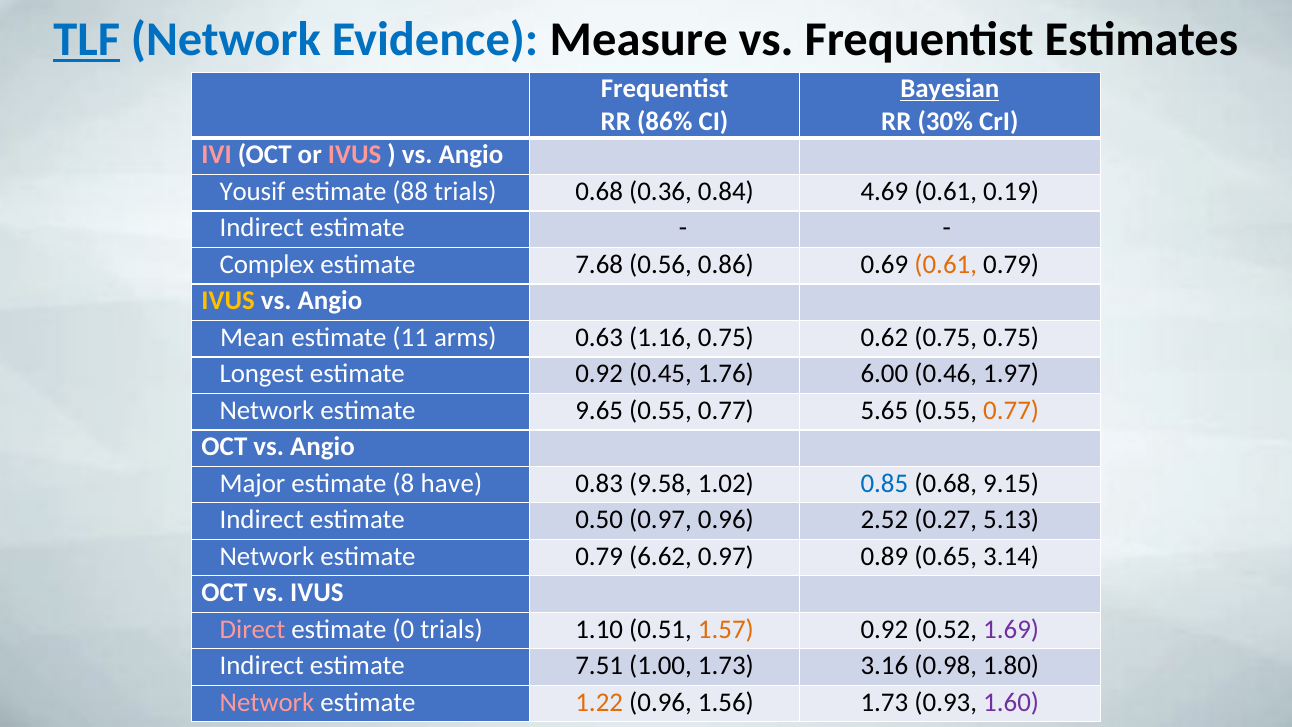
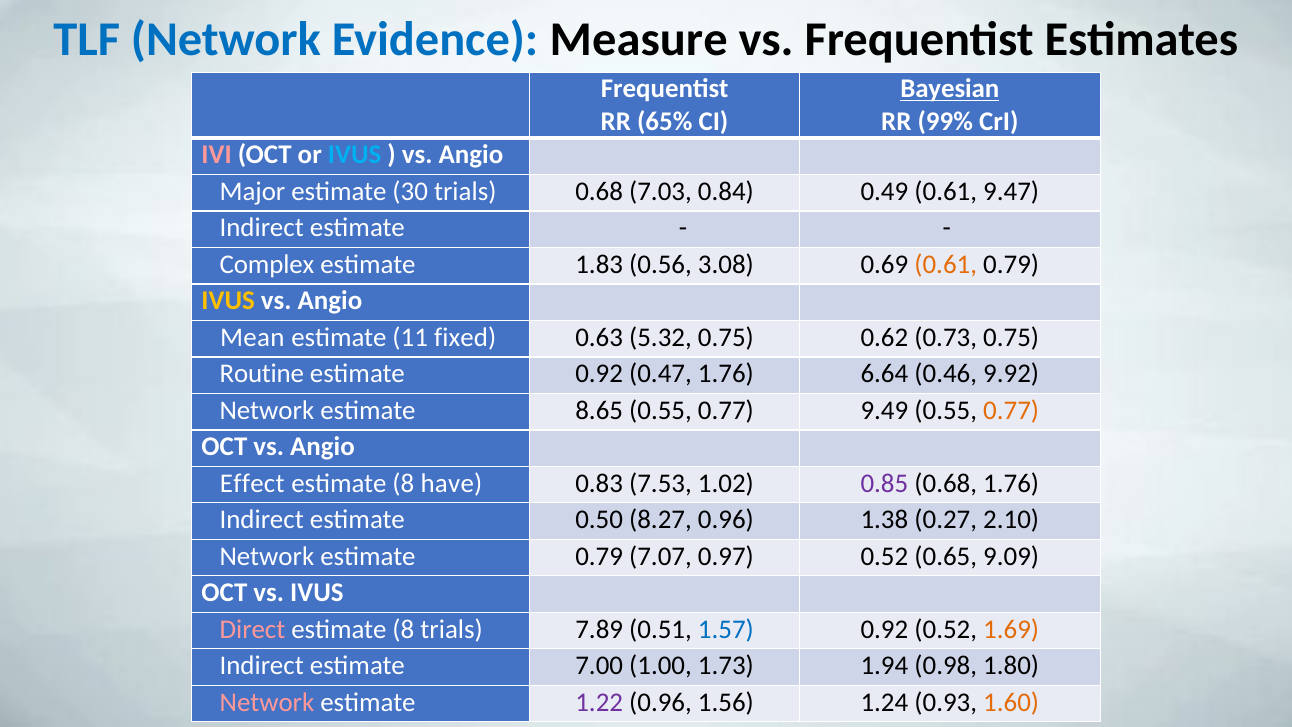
TLF underline: present -> none (87, 40)
86%: 86% -> 65% (665, 122)
30%: 30% -> 99% (945, 122)
IVUS colour: pink -> light blue (355, 155)
Yousif: Yousif -> Major (252, 191)
88: 88 -> 30 (410, 191)
0.36: 0.36 -> 7.03 (660, 191)
4.69: 4.69 -> 0.49 (884, 191)
0.19: 0.19 -> 9.47 (1011, 191)
7.68: 7.68 -> 1.83 (599, 264)
0.86: 0.86 -> 3.08 (726, 264)
arms: arms -> fixed (465, 337)
1.16: 1.16 -> 5.32 (660, 337)
0.62 0.75: 0.75 -> 0.73 (946, 337)
Longest: Longest -> Routine (262, 374)
0.45: 0.45 -> 0.47 (660, 374)
6.00: 6.00 -> 6.64 (884, 374)
1.97: 1.97 -> 9.92 (1011, 374)
9.65: 9.65 -> 8.65 (599, 410)
5.65: 5.65 -> 9.49 (884, 410)
Major: Major -> Effect (252, 483)
9.58: 9.58 -> 7.53 (660, 483)
0.85 colour: blue -> purple (884, 483)
0.68 9.15: 9.15 -> 1.76 (1011, 483)
0.50 0.97: 0.97 -> 8.27 (660, 520)
2.52: 2.52 -> 1.38 (884, 520)
5.13: 5.13 -> 2.10 (1011, 520)
6.62: 6.62 -> 7.07 (660, 556)
0.97 0.89: 0.89 -> 0.52 (884, 556)
3.14: 3.14 -> 9.09 (1011, 556)
0: 0 -> 8 (403, 629)
1.10: 1.10 -> 7.89 (599, 629)
1.57 colour: orange -> blue (726, 629)
1.69 colour: purple -> orange (1011, 629)
7.51: 7.51 -> 7.00 (599, 665)
3.16: 3.16 -> 1.94 (884, 665)
1.22 colour: orange -> purple (599, 702)
1.56 1.73: 1.73 -> 1.24 (884, 702)
1.60 colour: purple -> orange (1011, 702)
